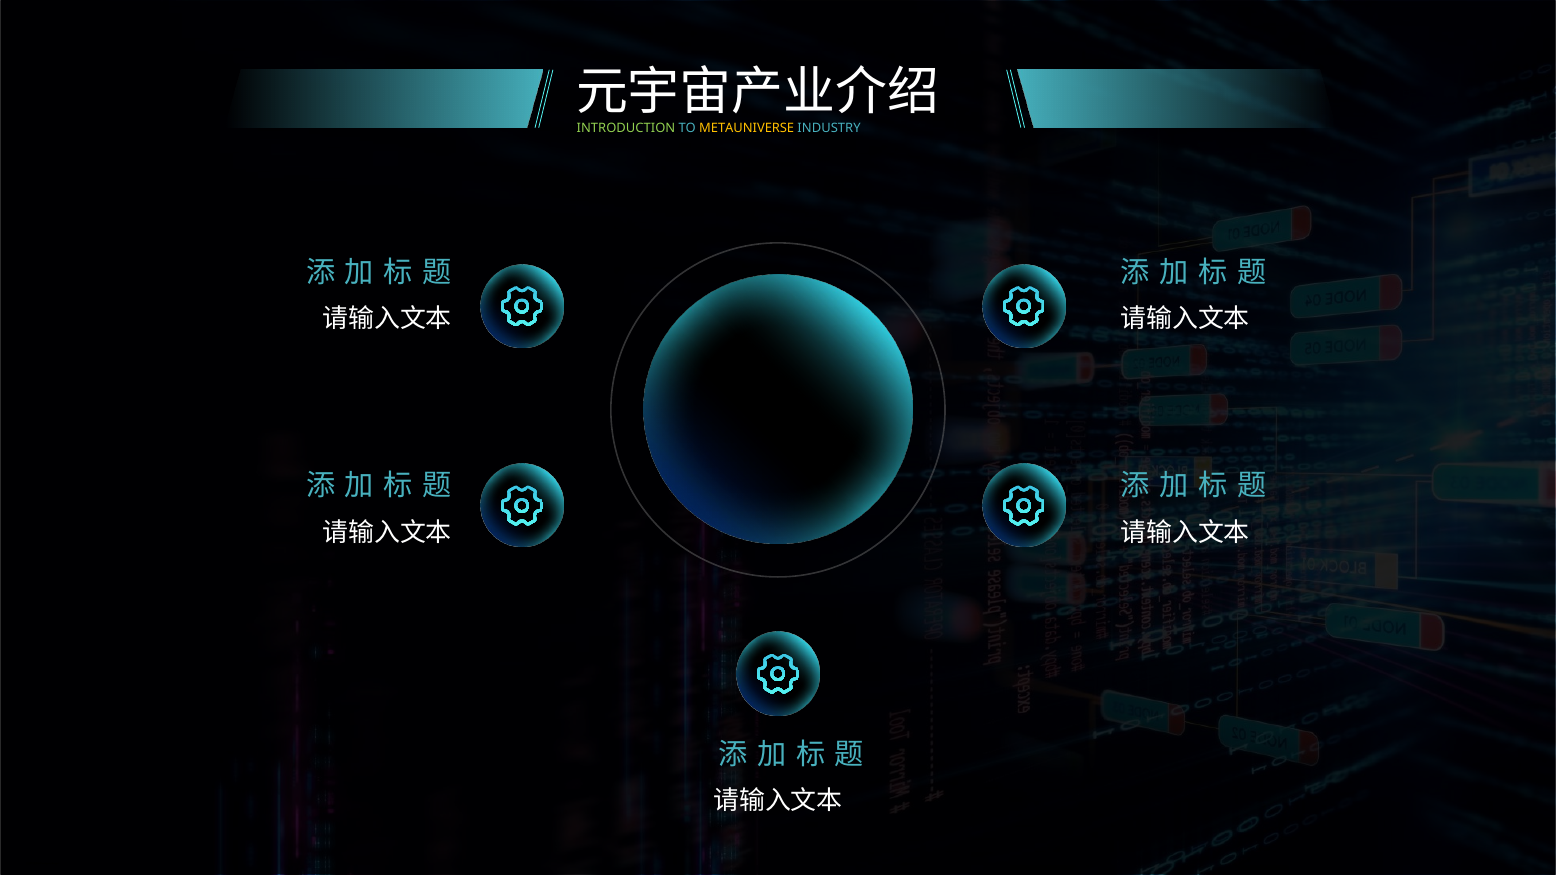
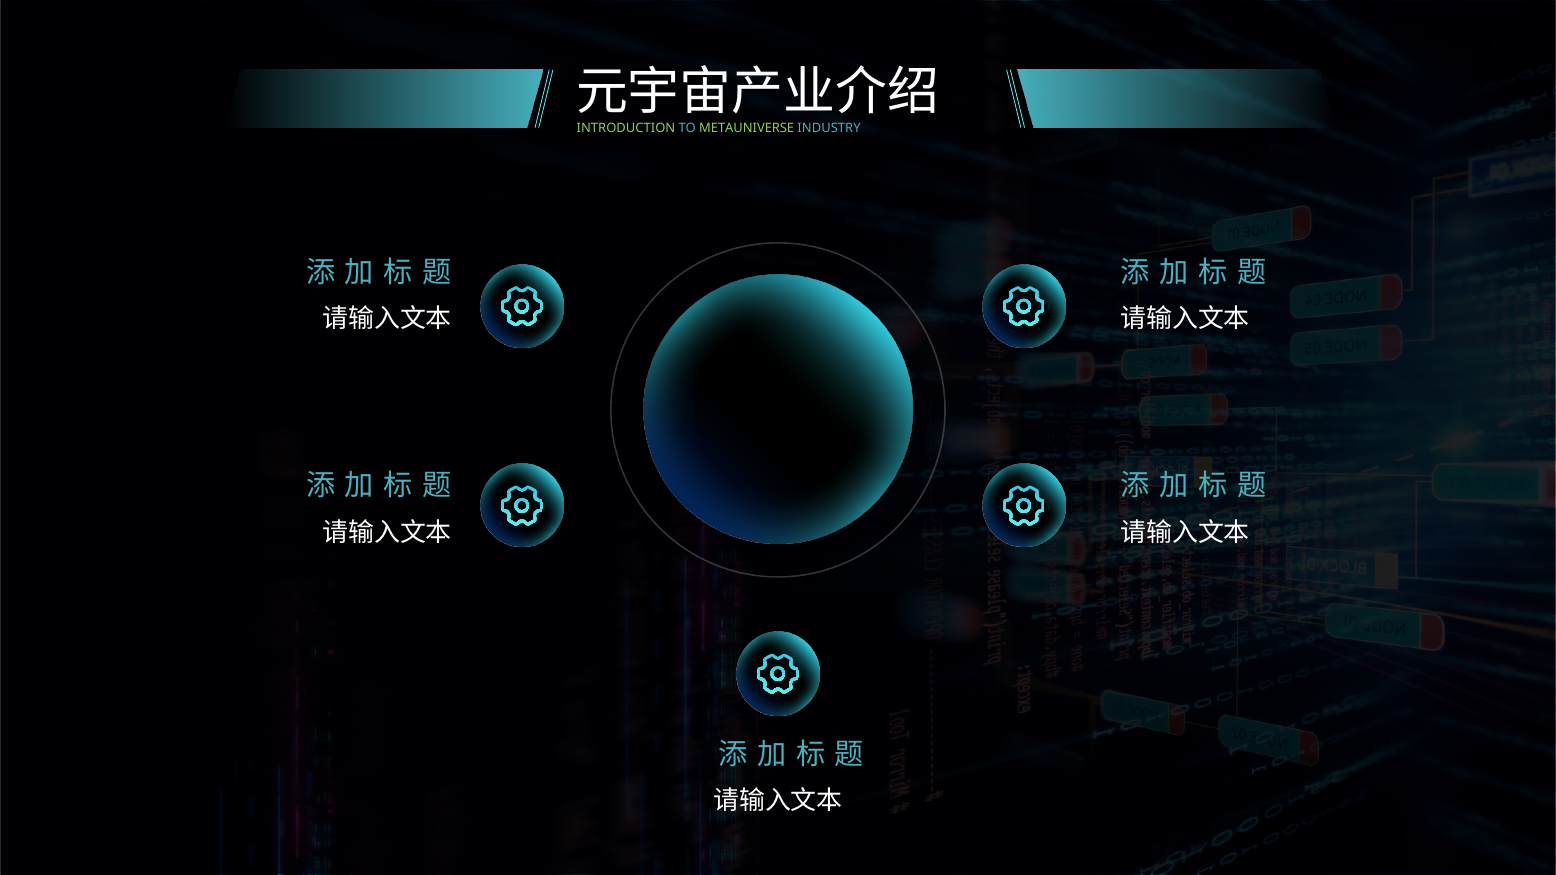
METAUNIVERSE colour: yellow -> light green (747, 128)
